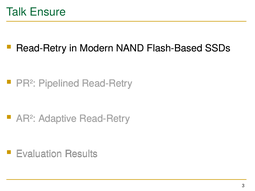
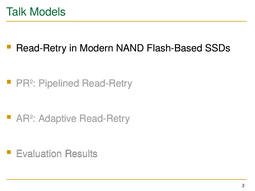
Ensure: Ensure -> Models (48, 12)
